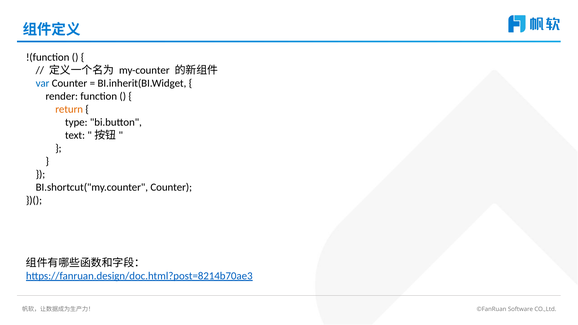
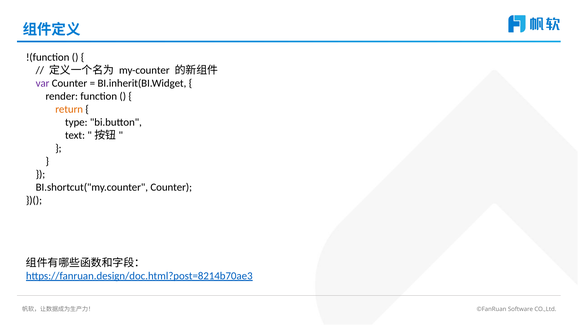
var colour: blue -> purple (43, 83)
